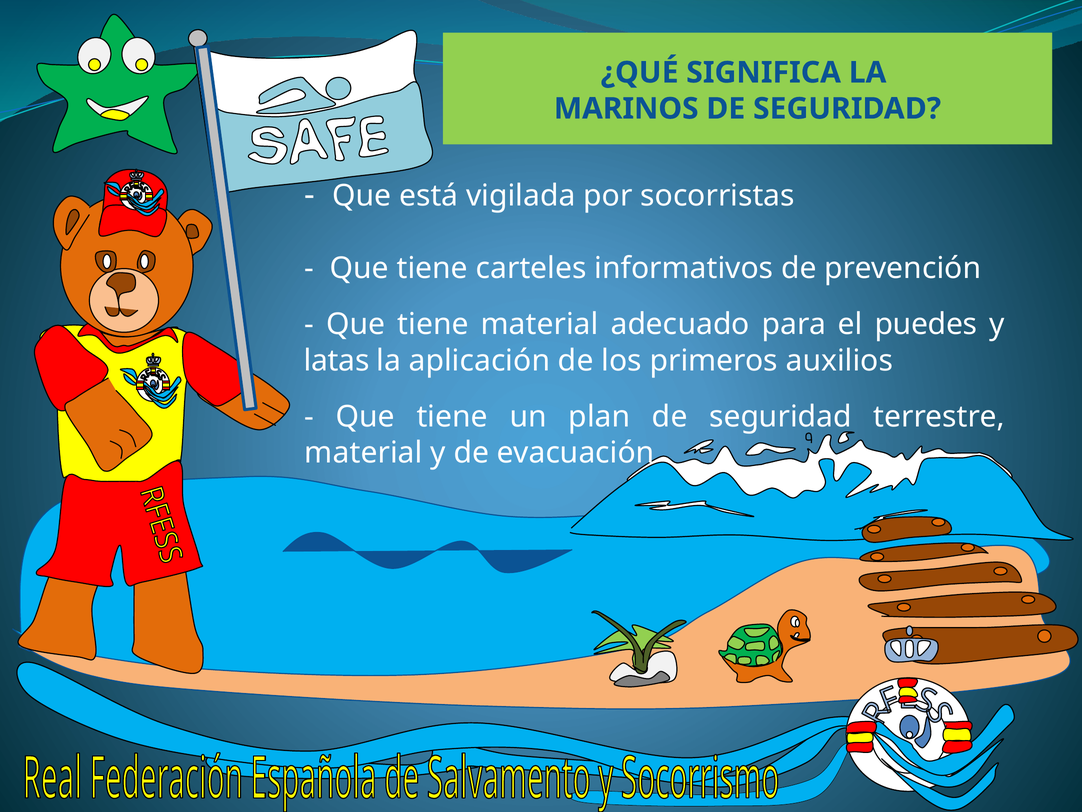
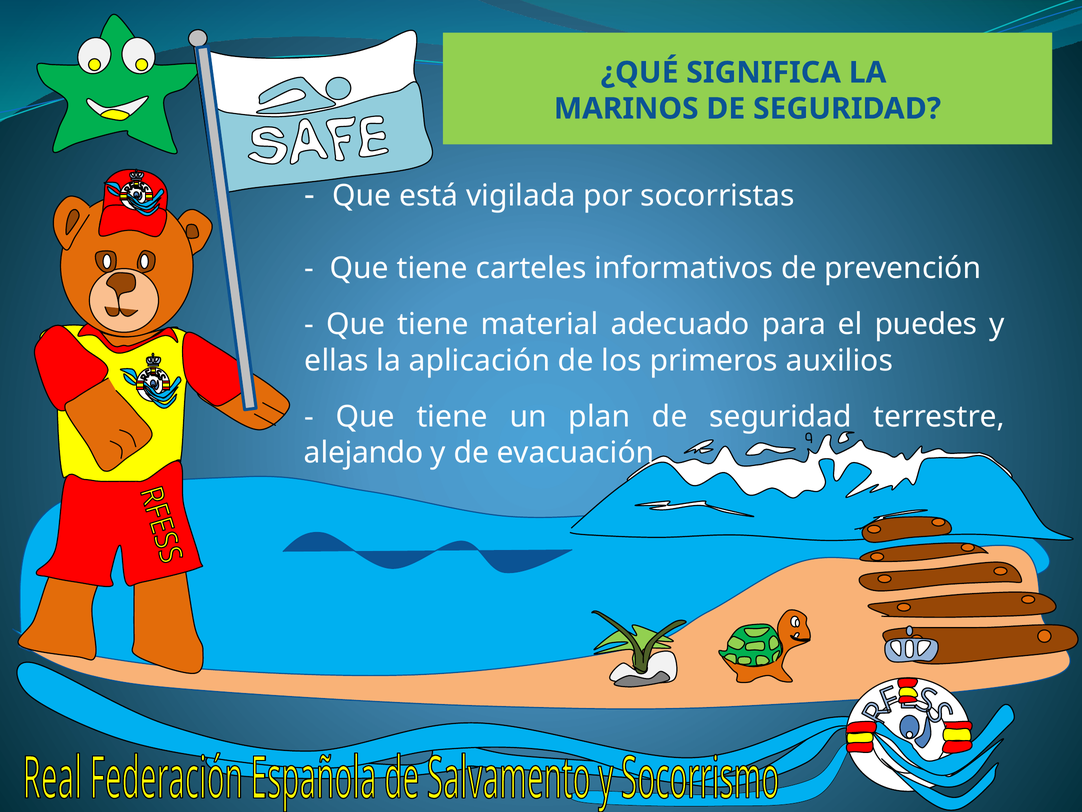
latas: latas -> ellas (337, 360)
material: material -> alejando (364, 452)
